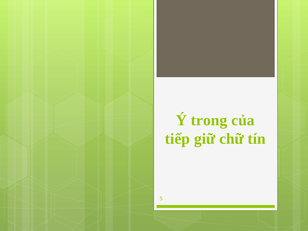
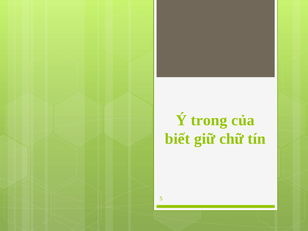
tiếp: tiếp -> biết (177, 139)
